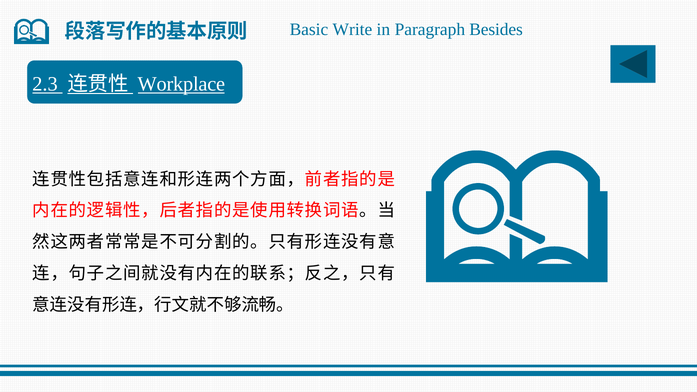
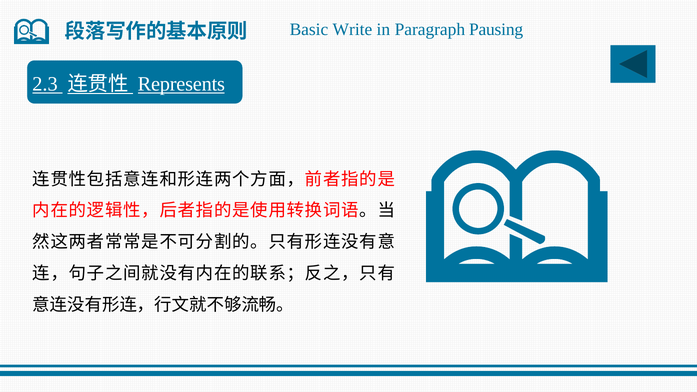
Besides: Besides -> Pausing (496, 29)
Workplace: Workplace -> Represents (181, 84)
